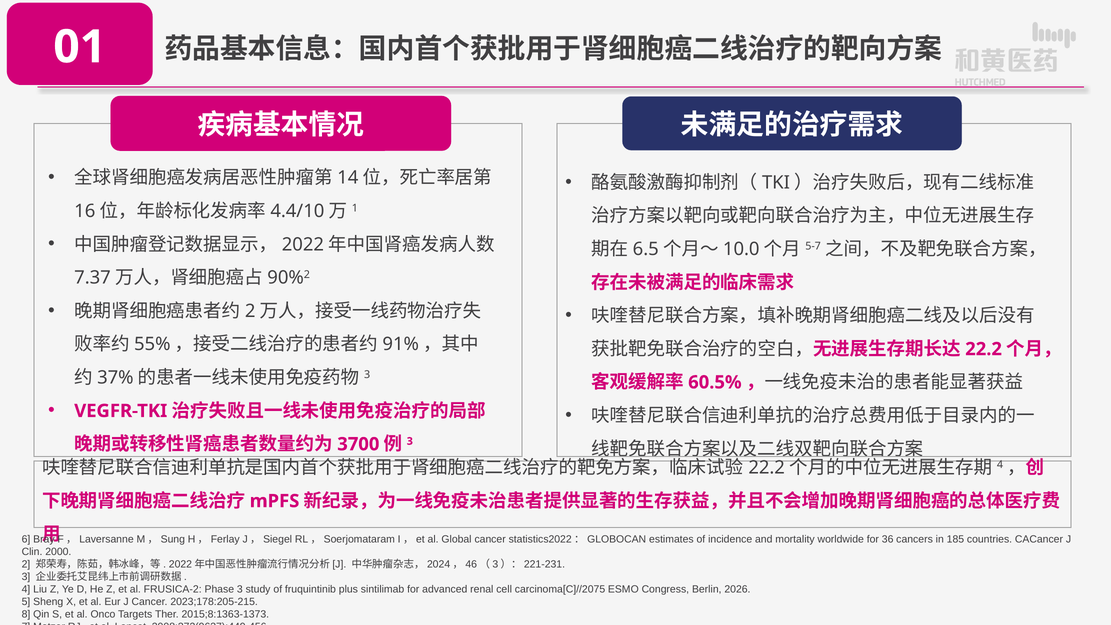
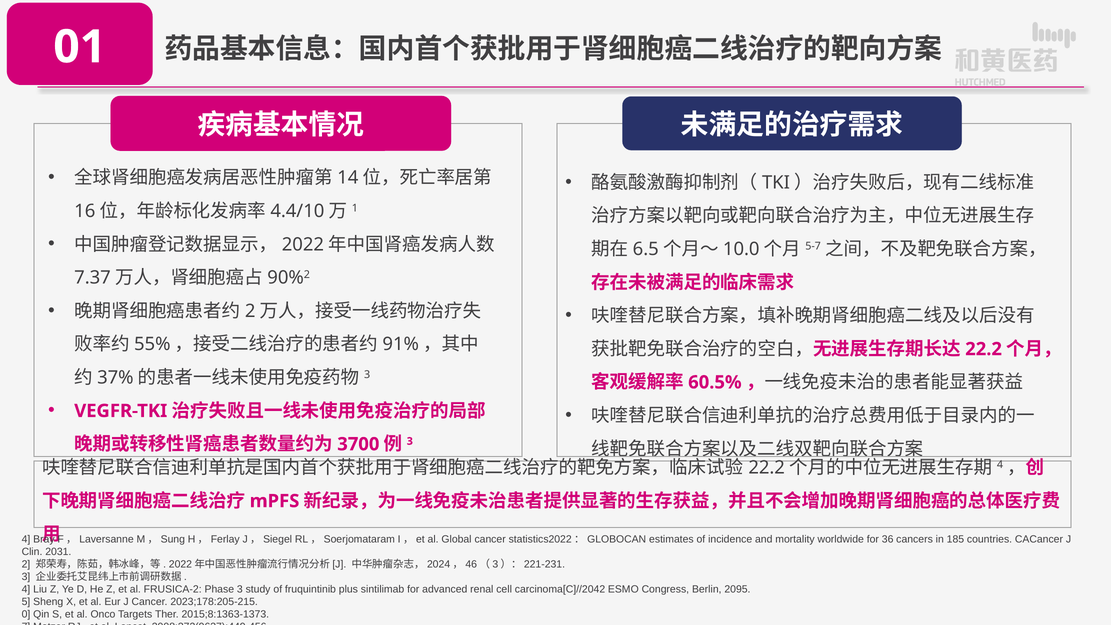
6: 6 -> 4 (26, 539)
2000: 2000 -> 2031 (58, 552)
carcinoma[C]//2075: carcinoma[C]//2075 -> carcinoma[C]//2042 (560, 589)
2026: 2026 -> 2095 (737, 589)
8: 8 -> 0 (26, 614)
